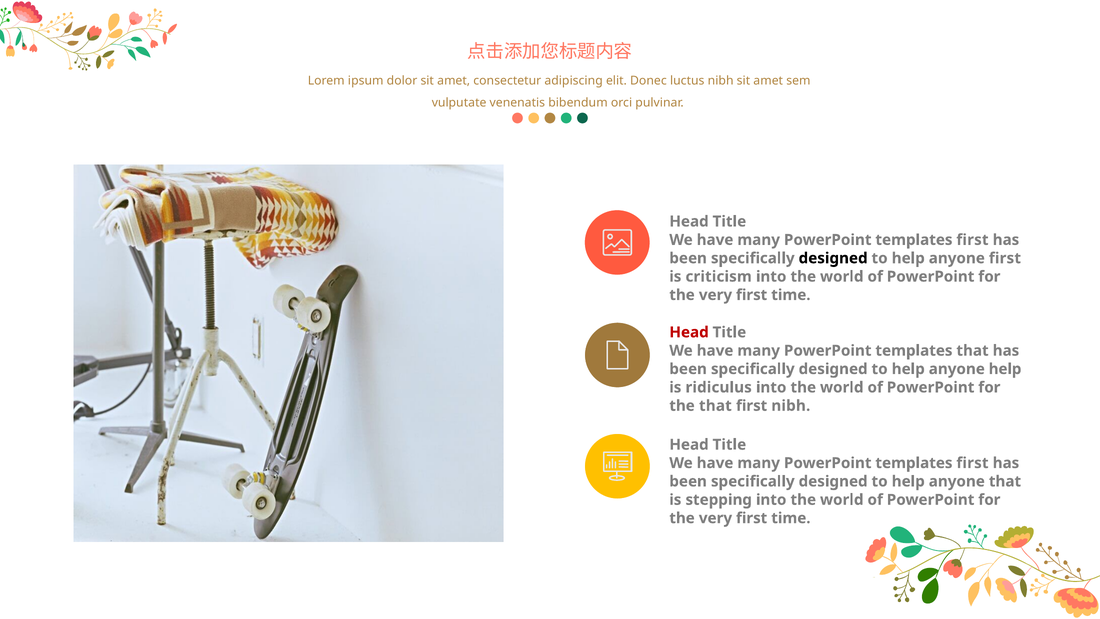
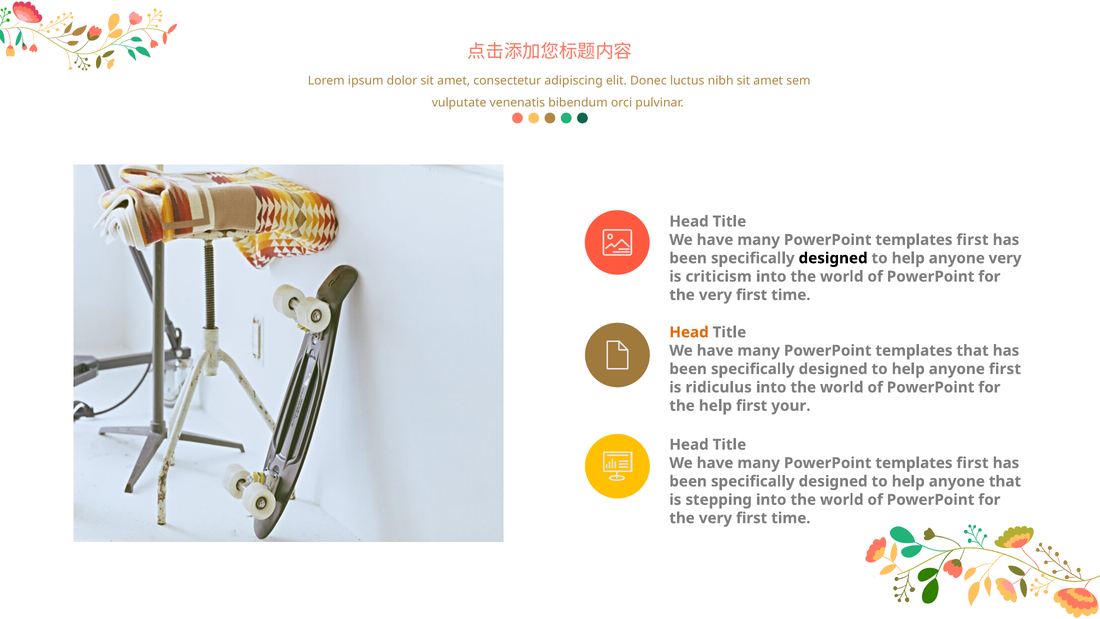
anyone first: first -> very (1005, 258)
Head colour: red -> orange (689, 332)
anyone help: help -> first (1005, 369)
the that: that -> help (715, 406)
first nibh: nibh -> your (791, 406)
